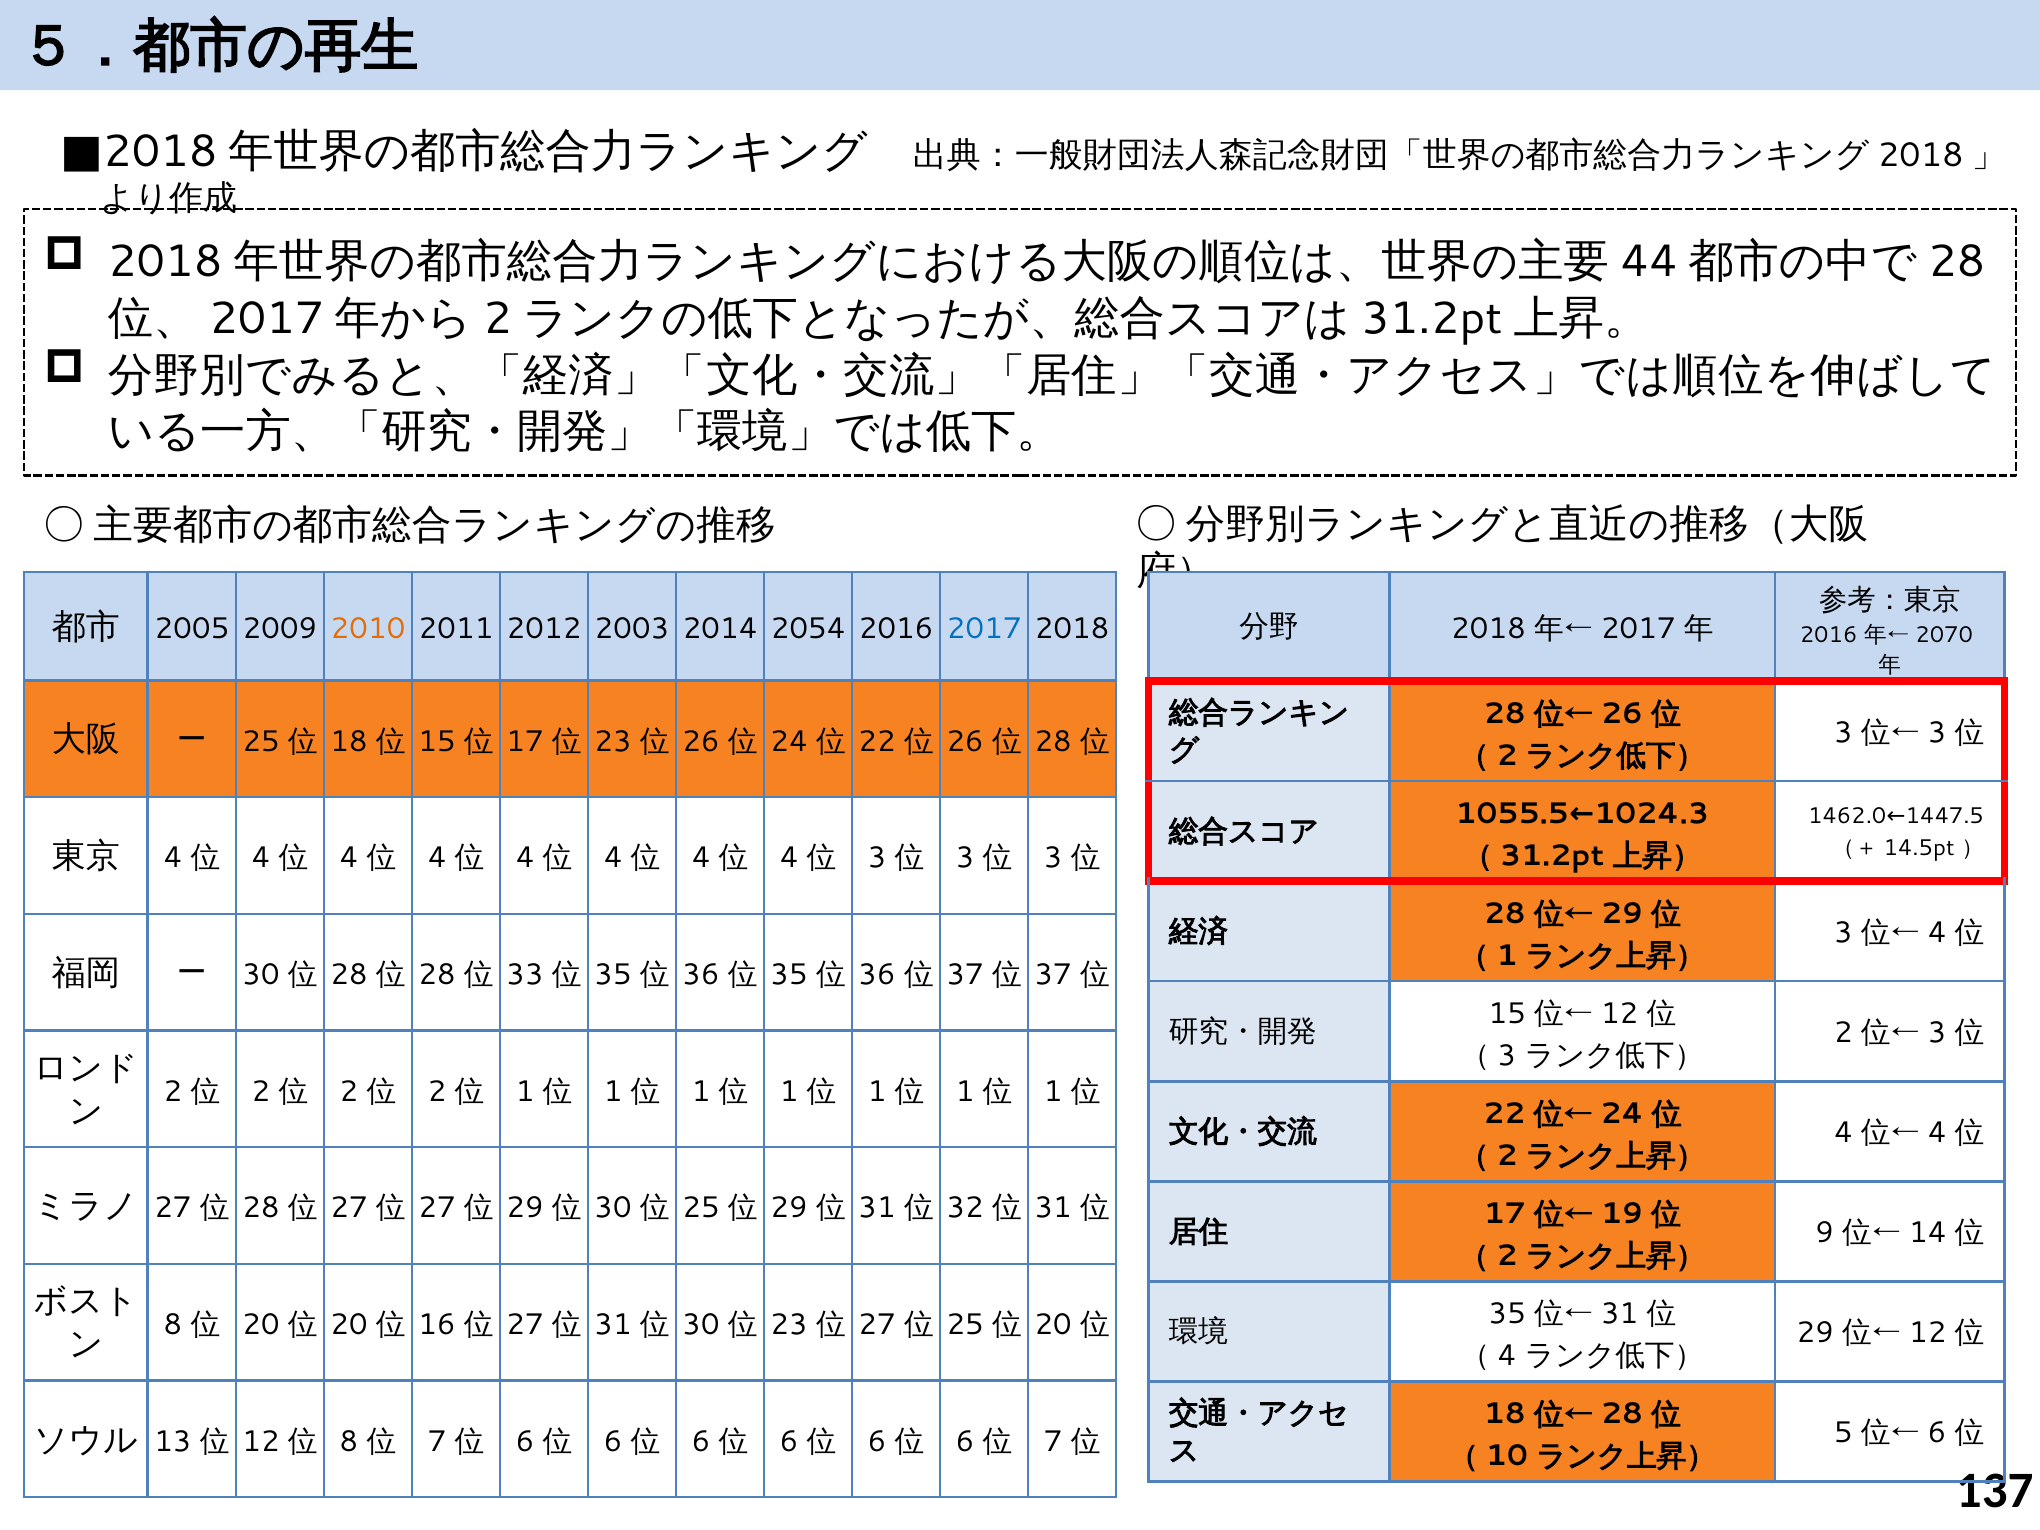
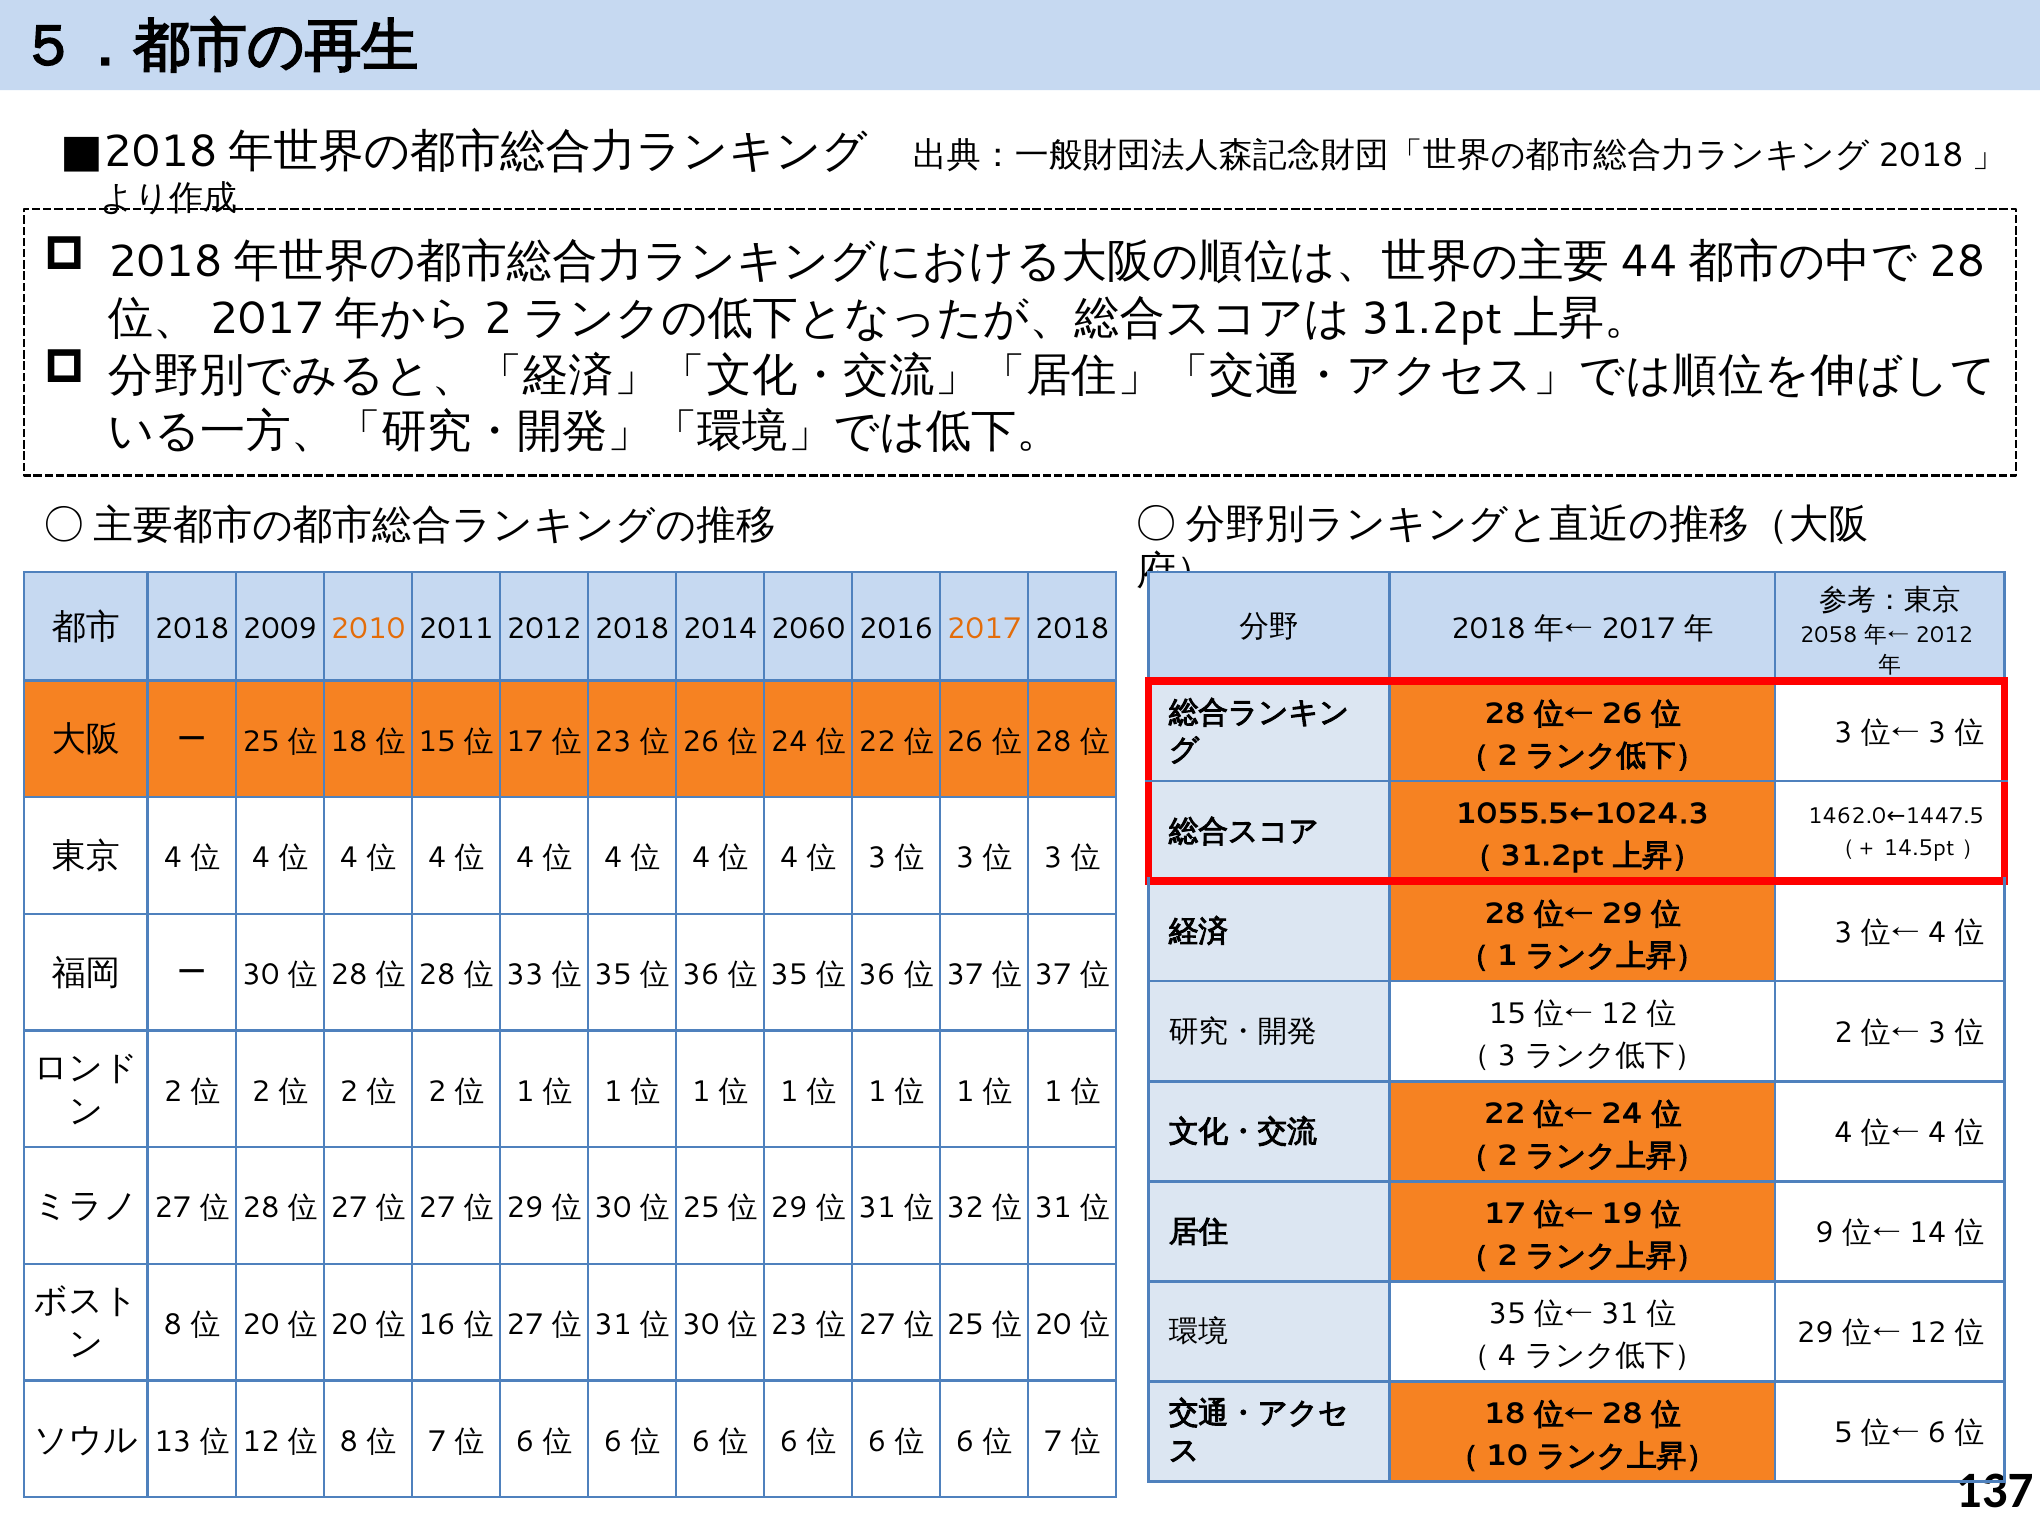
2005: 2005 -> 2018 (192, 629)
2012 2003: 2003 -> 2018 (632, 629)
2054: 2054 -> 2060 (808, 629)
2017 colour: blue -> orange (984, 629)
2016: 2016 -> 2058 (1829, 635)
2070: 2070 -> 2012 (1944, 635)
